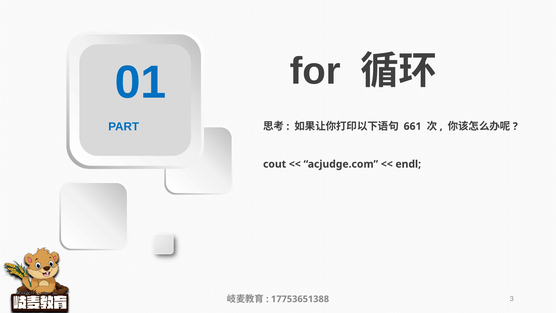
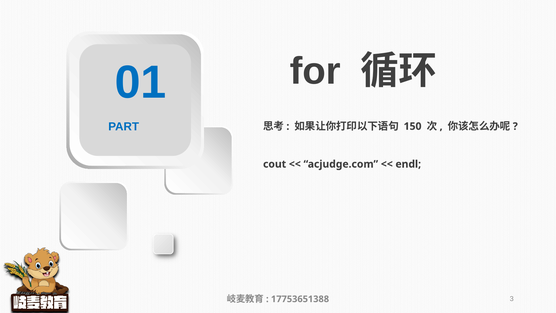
661: 661 -> 150 (413, 126)
